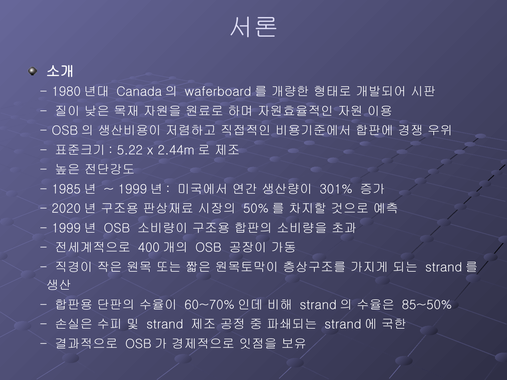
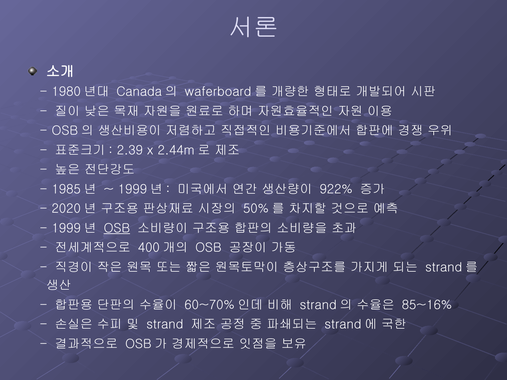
5.22: 5.22 -> 2.39 (130, 150)
301%: 301% -> 922% (336, 189)
OSB underline: none -> present (117, 228)
85~50%: 85~50% -> 85~16% (427, 305)
